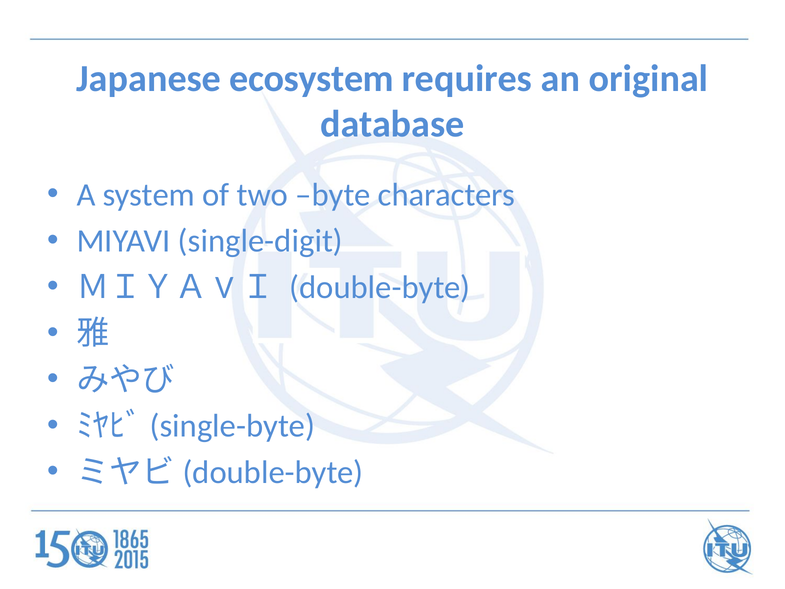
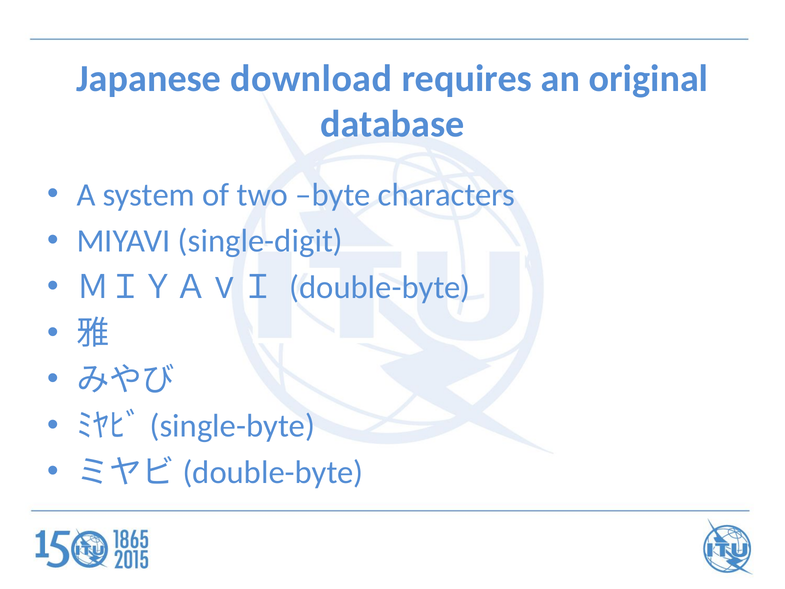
ecosystem: ecosystem -> download (311, 78)
